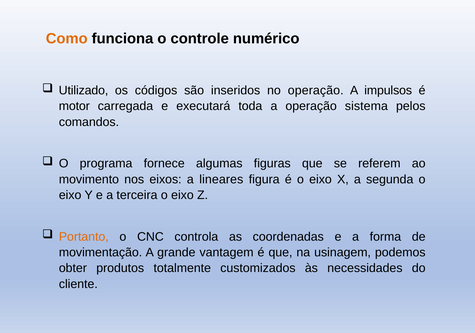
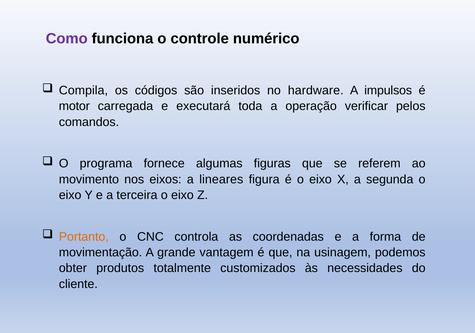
Como colour: orange -> purple (67, 39)
Utilizado: Utilizado -> Compila (83, 90)
no operação: operação -> hardware (316, 90)
sistema: sistema -> verificar (366, 106)
